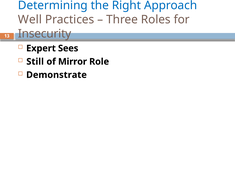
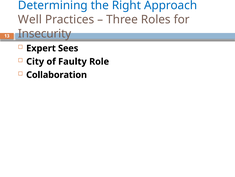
Still: Still -> City (35, 61)
Mirror: Mirror -> Faulty (72, 61)
Demonstrate: Demonstrate -> Collaboration (57, 75)
